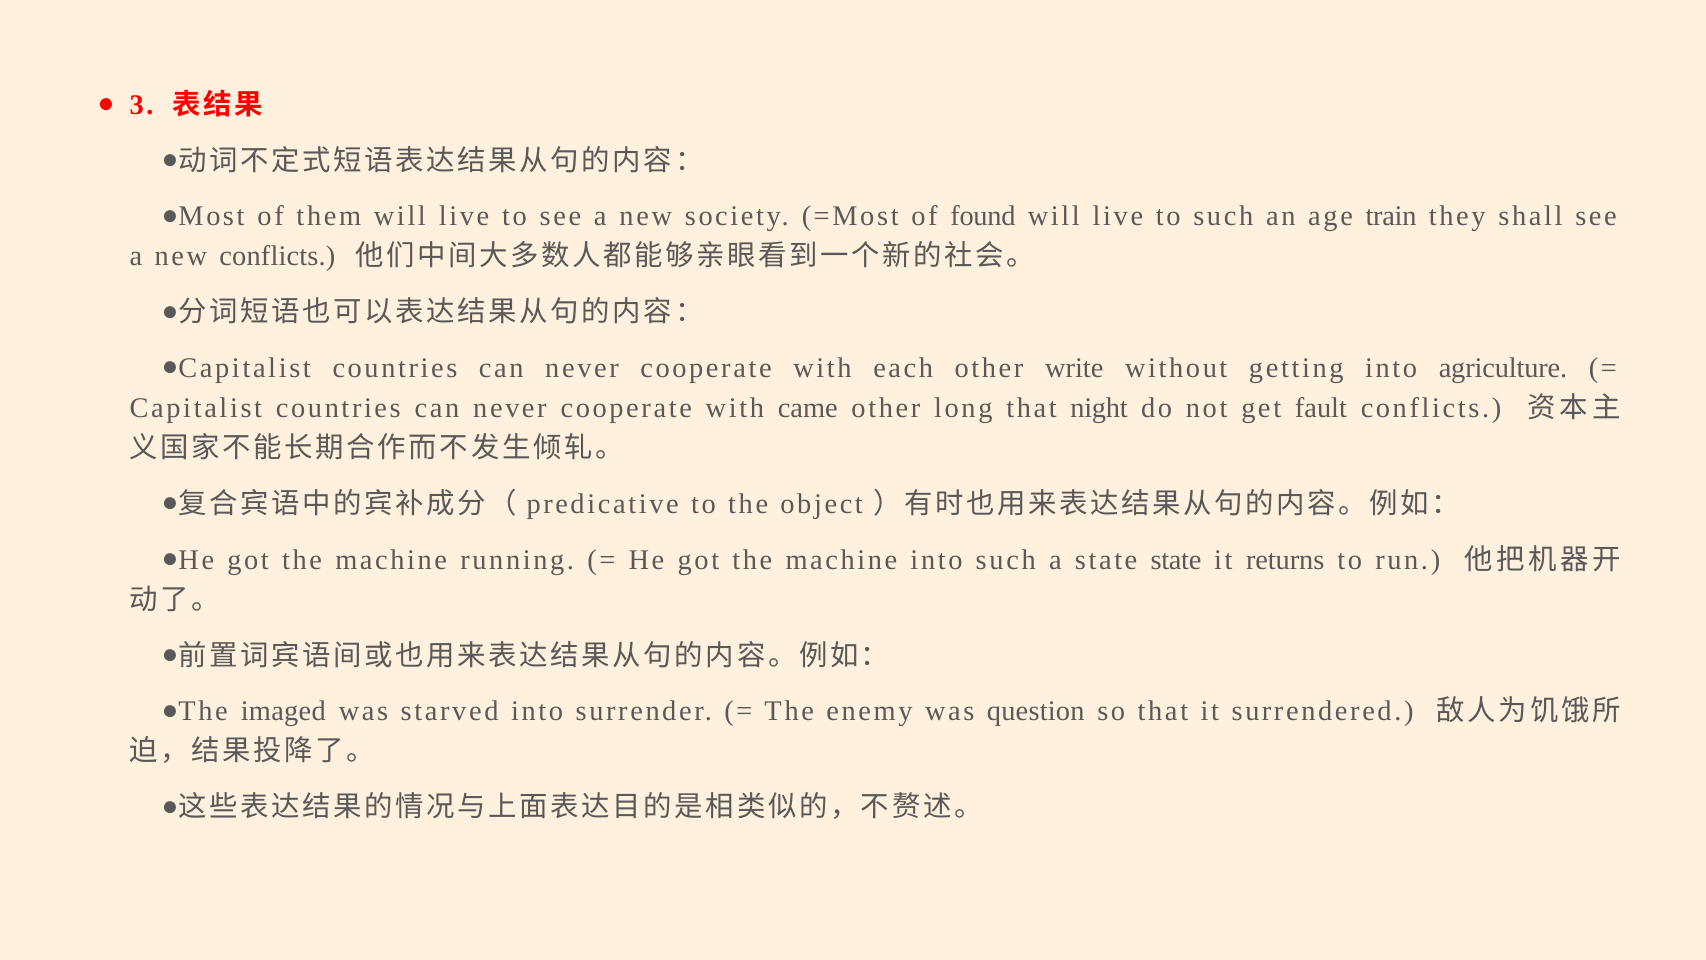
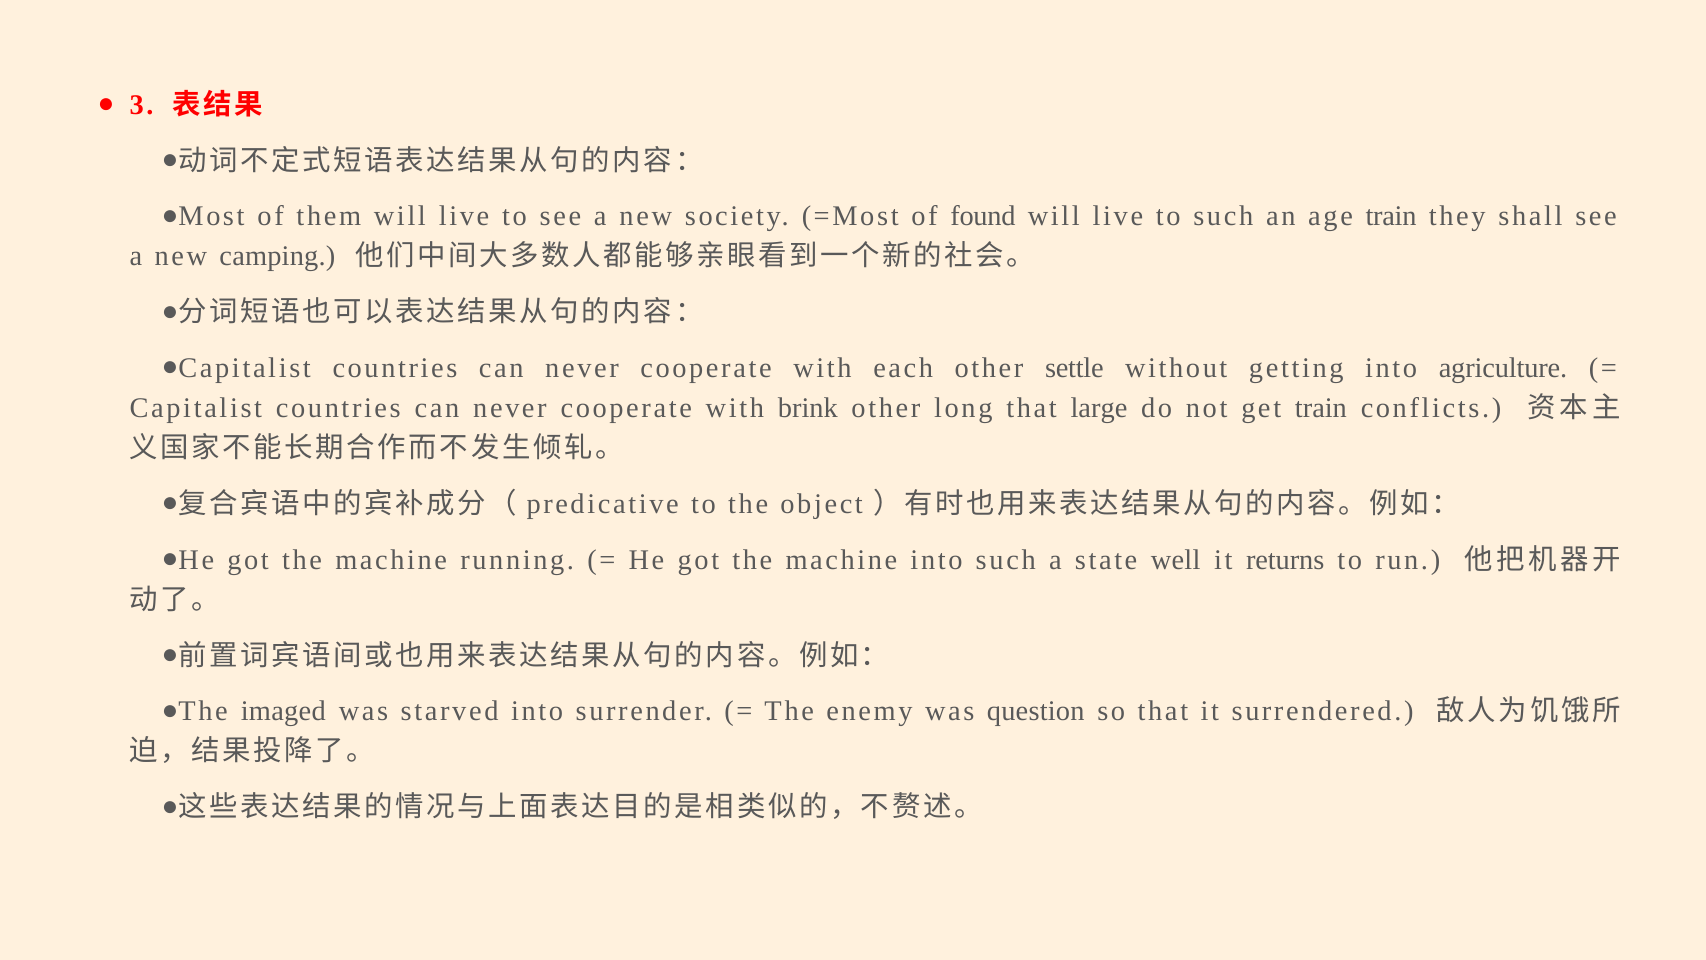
new conflicts: conflicts -> camping (277, 256)
write: write -> settle (1074, 368)
came: came -> brink (808, 408)
night: night -> large (1099, 408)
get fault: fault -> train (1321, 408)
state state: state -> well (1176, 560)
